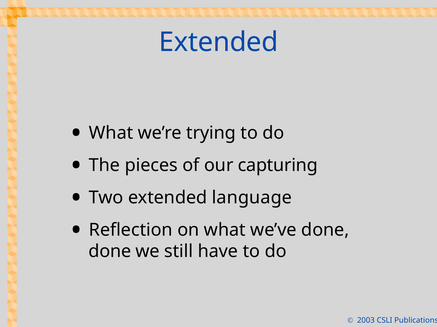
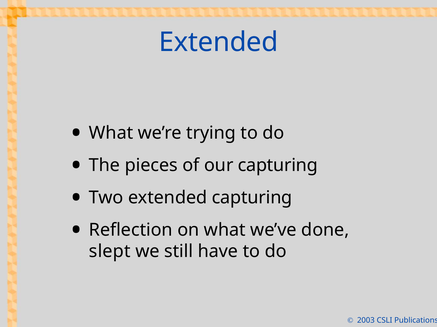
extended language: language -> capturing (252, 198)
done: done -> slept (110, 252)
